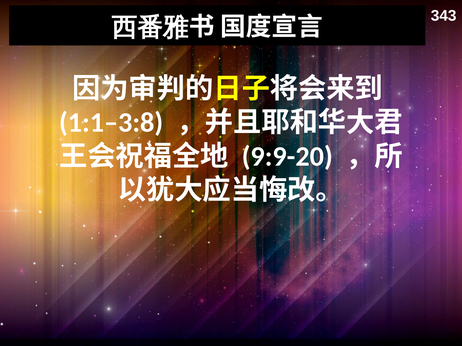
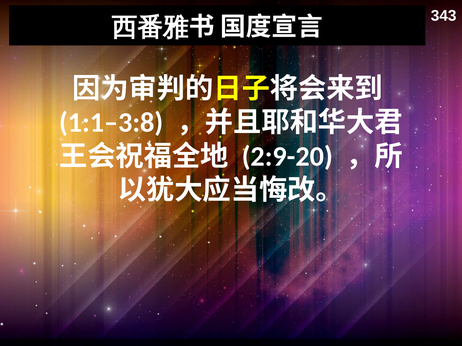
9:9-20: 9:9-20 -> 2:9-20 (287, 157)
